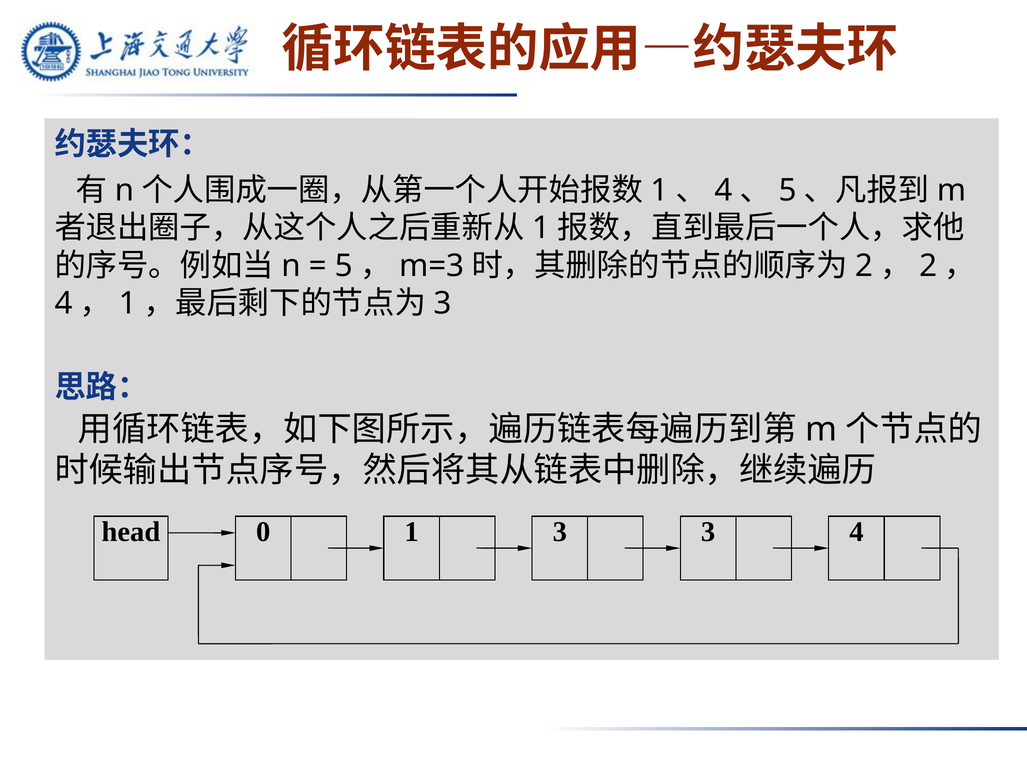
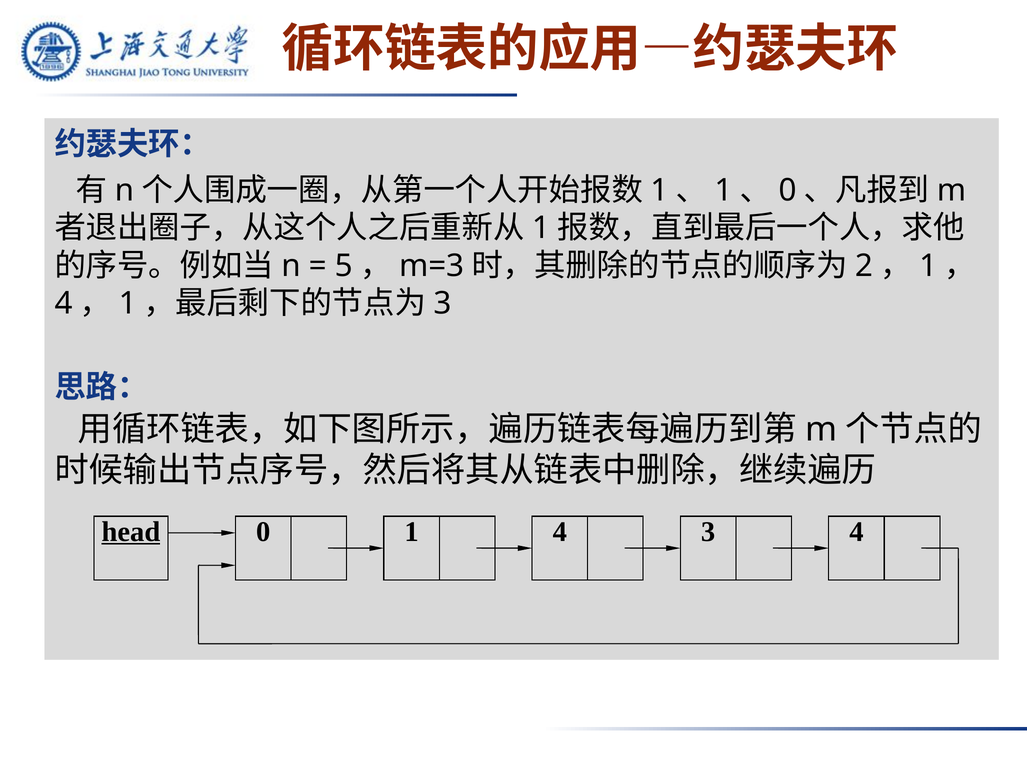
4: 4 -> 1 (723, 191)
5: 5 -> 0 (788, 191)
2: 2 -> 1 (928, 266)
head underline: none -> present (131, 532)
1 3: 3 -> 4 (560, 532)
